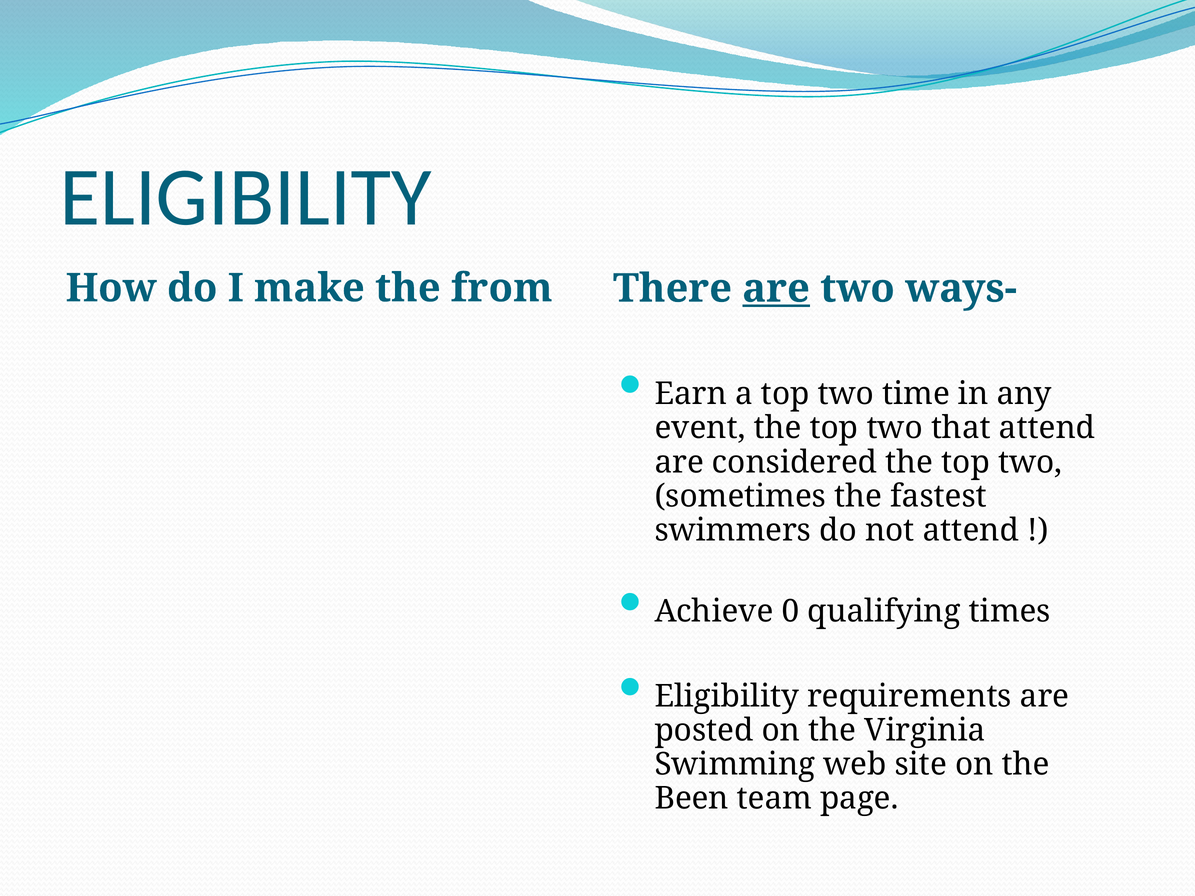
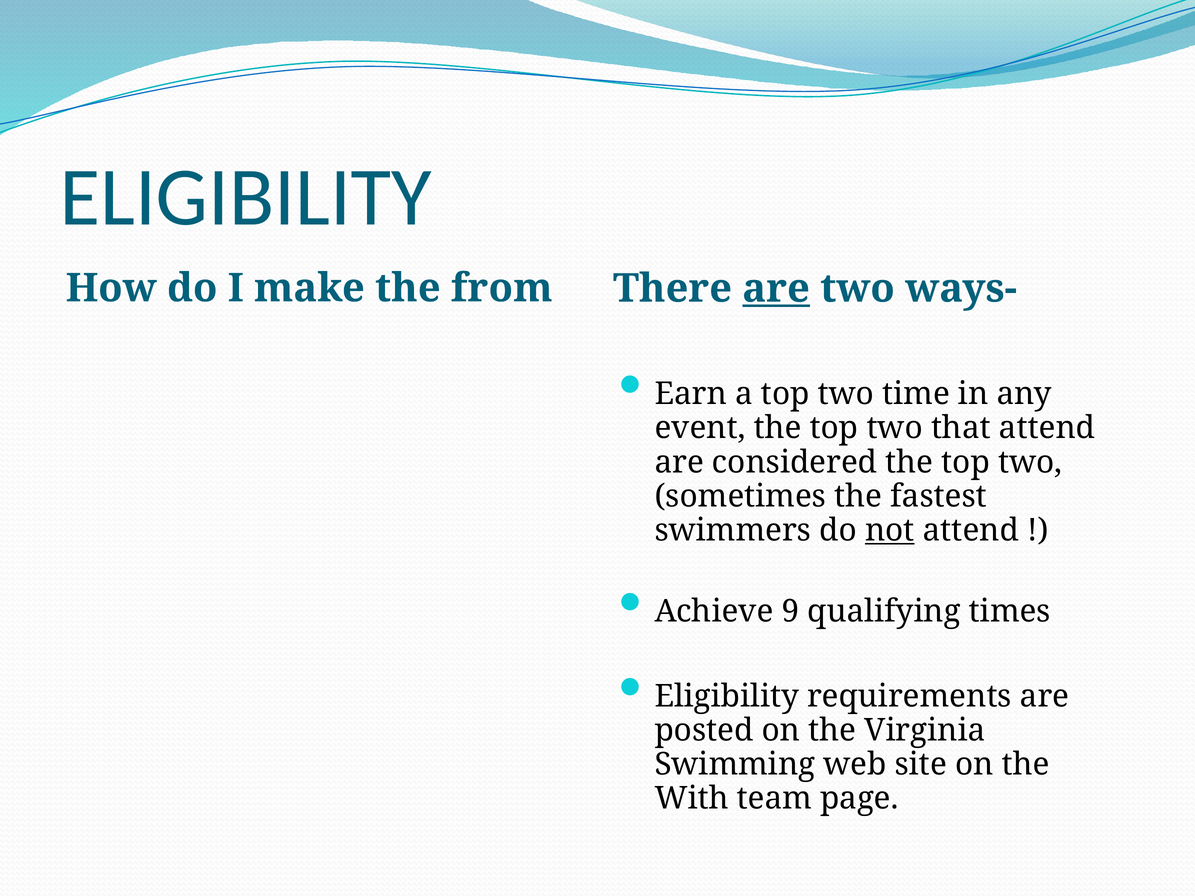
not underline: none -> present (890, 530)
0: 0 -> 9 (790, 612)
Been: Been -> With (692, 799)
